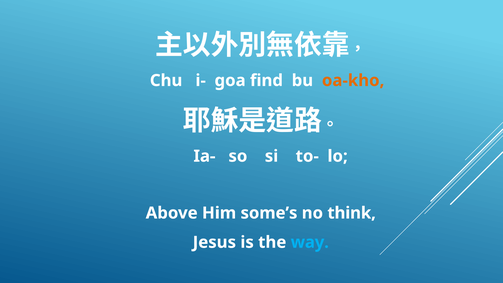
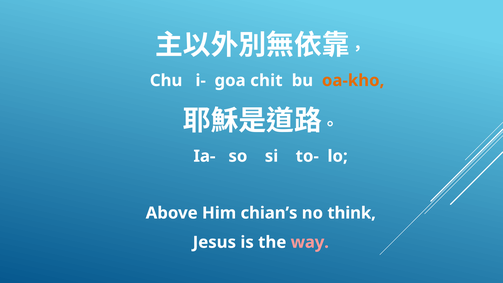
find: find -> chit (266, 80)
some’s: some’s -> chian’s (269, 213)
way colour: light blue -> pink (310, 242)
